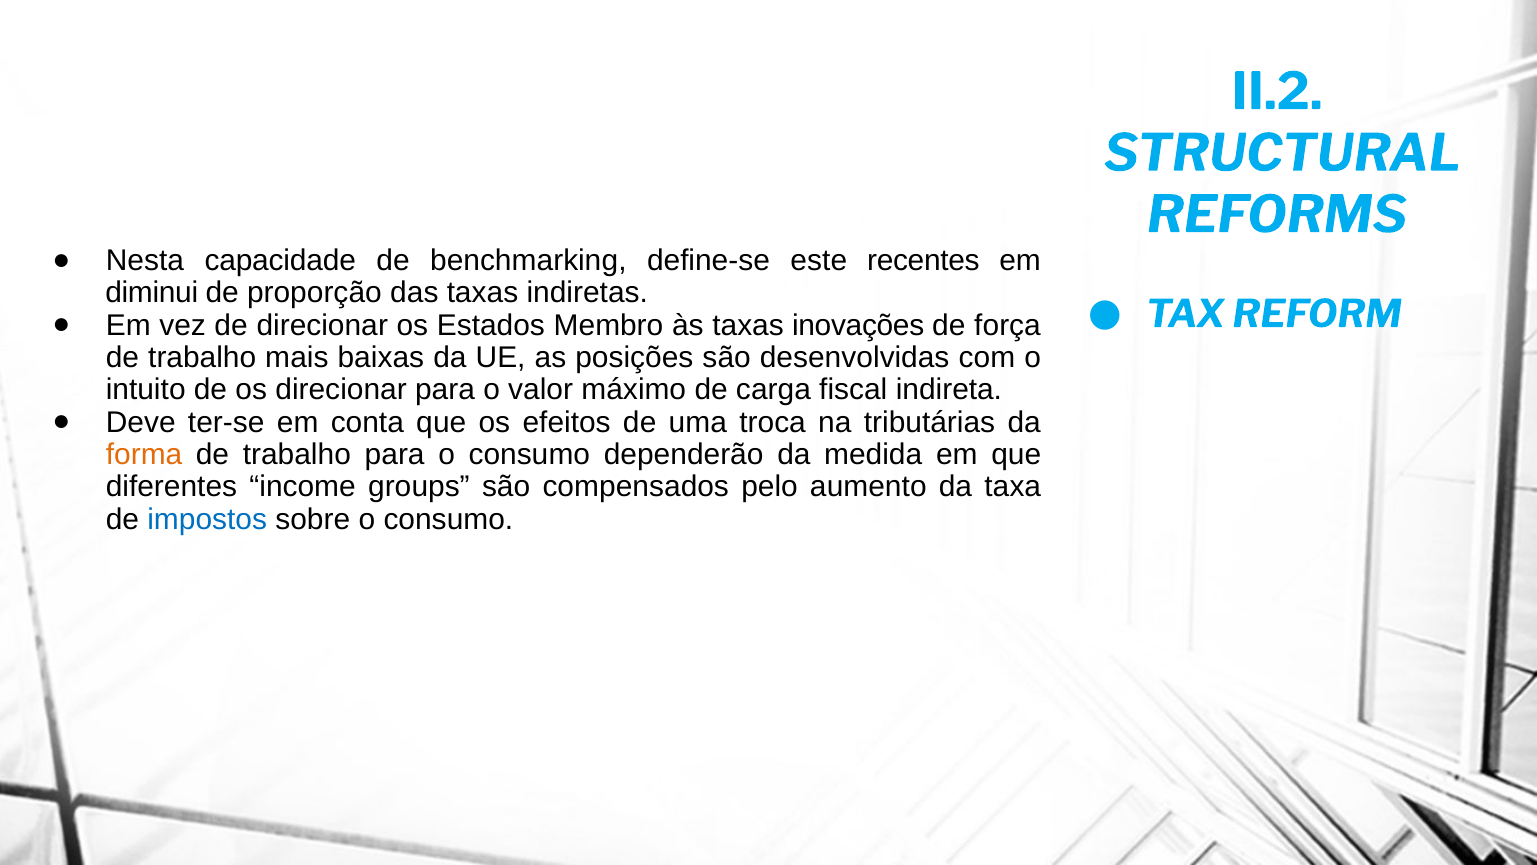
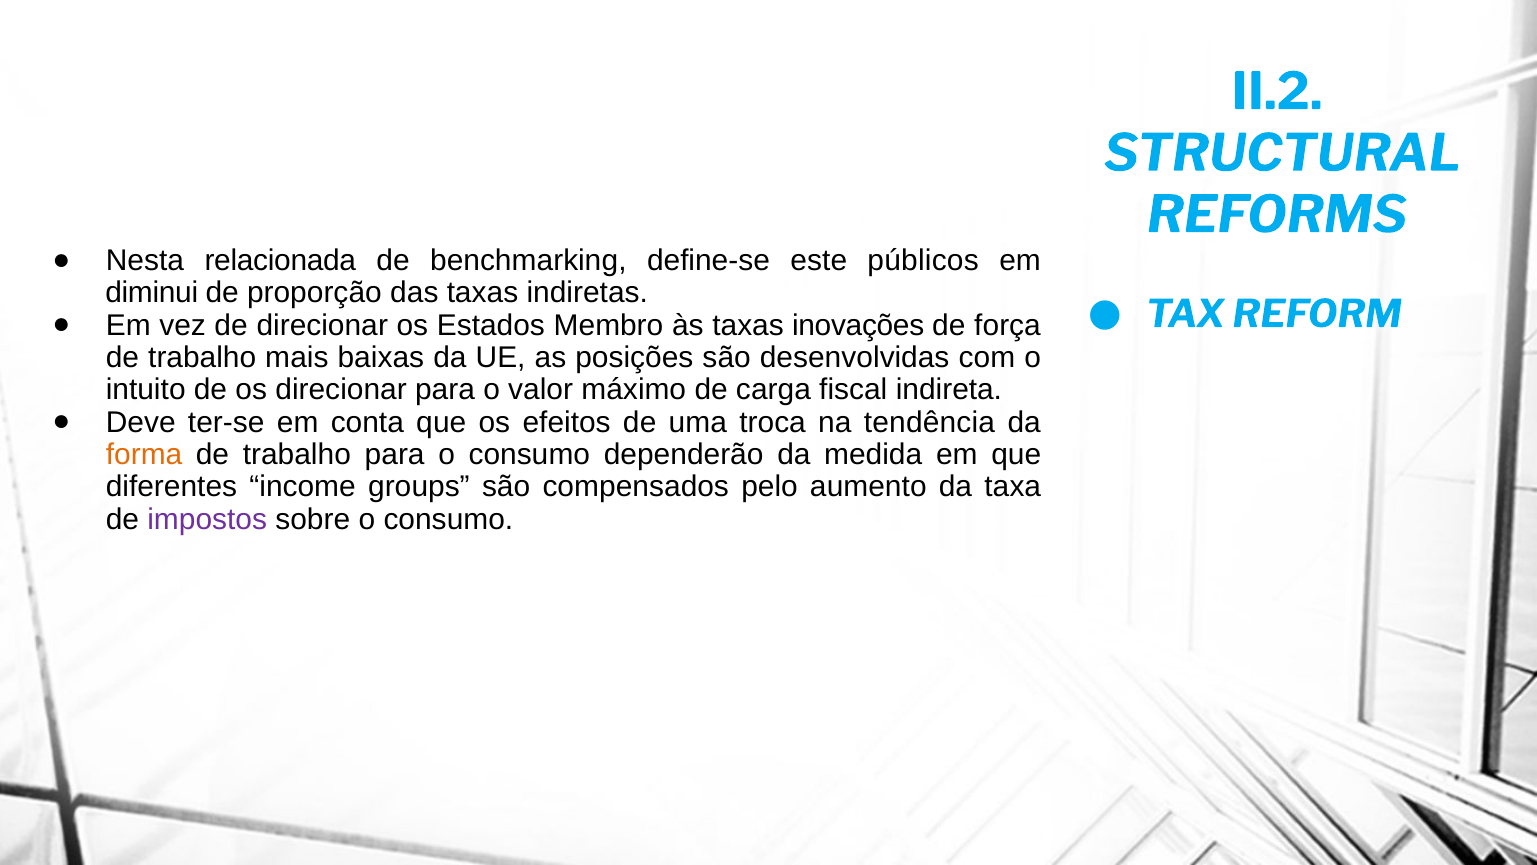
capacidade: capacidade -> relacionada (280, 260)
recentes: recentes -> públicos (923, 260)
tributárias: tributárias -> tendência (929, 422)
impostos colour: blue -> purple (207, 519)
